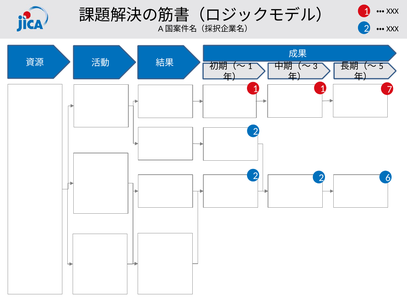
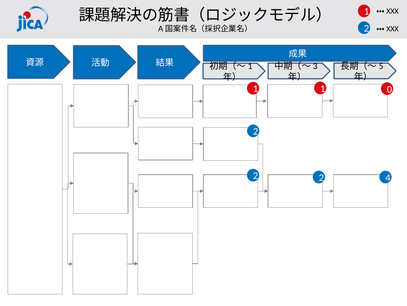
7: 7 -> 0 (390, 89)
6: 6 -> 4 (388, 177)
